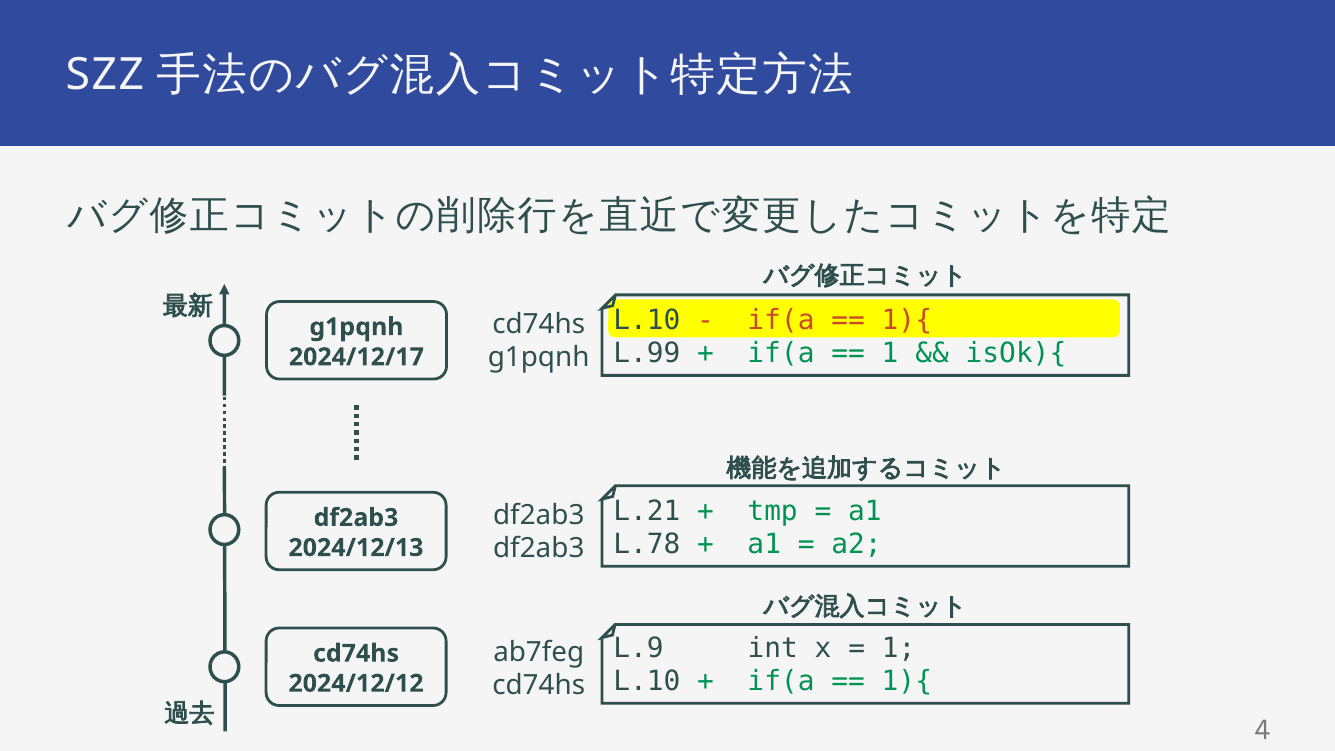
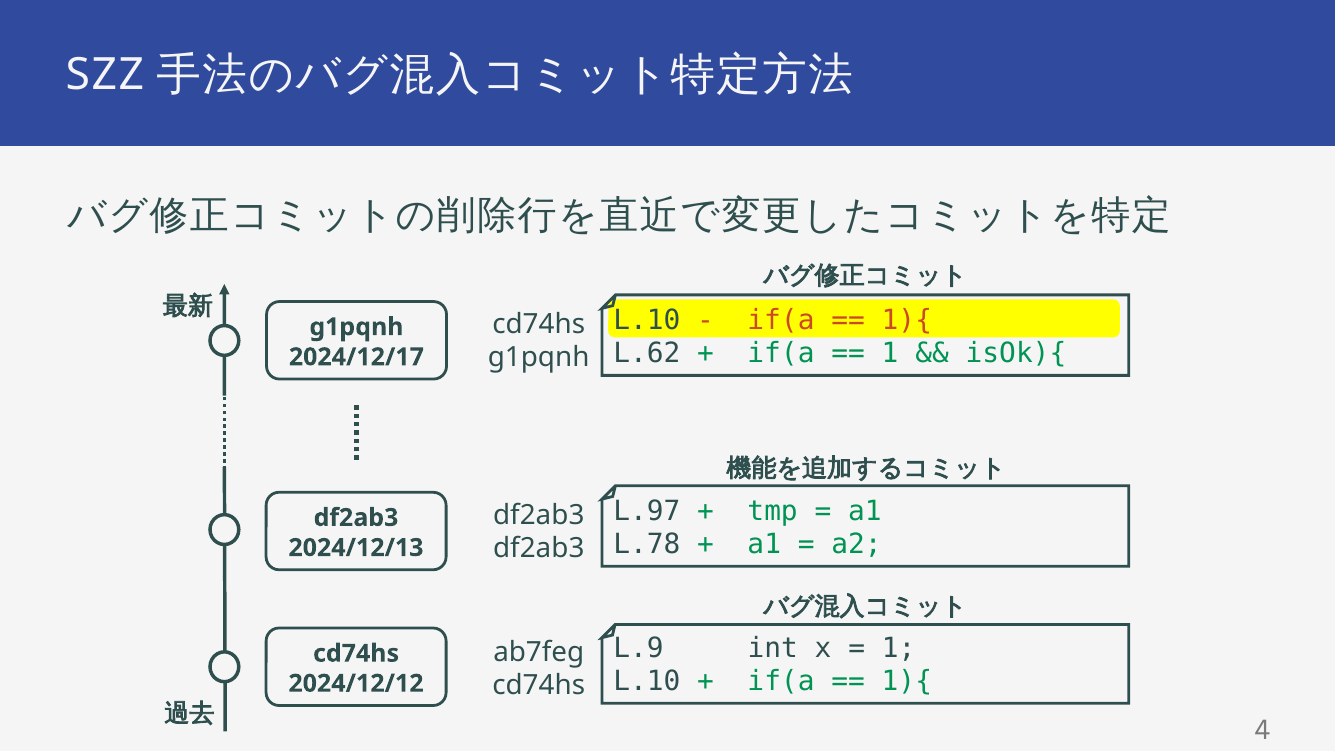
L.99: L.99 -> L.62 (647, 354)
L.21: L.21 -> L.97 (647, 511)
